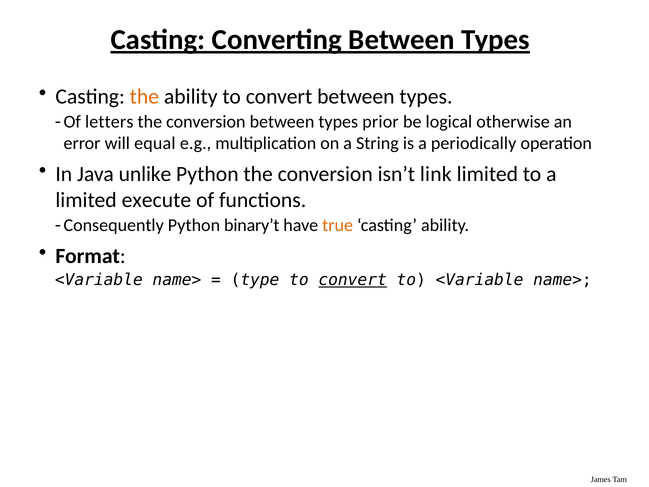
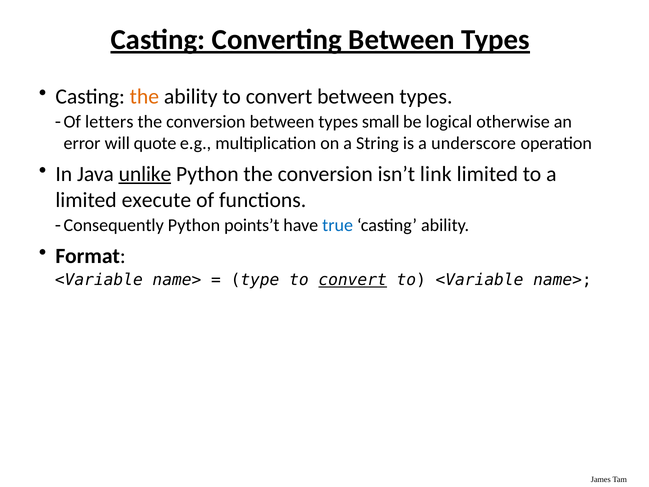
prior: prior -> small (381, 122)
equal: equal -> quote (155, 143)
periodically: periodically -> underscore (474, 143)
unlike underline: none -> present (145, 174)
binary’t: binary’t -> points’t (252, 225)
true colour: orange -> blue (338, 225)
